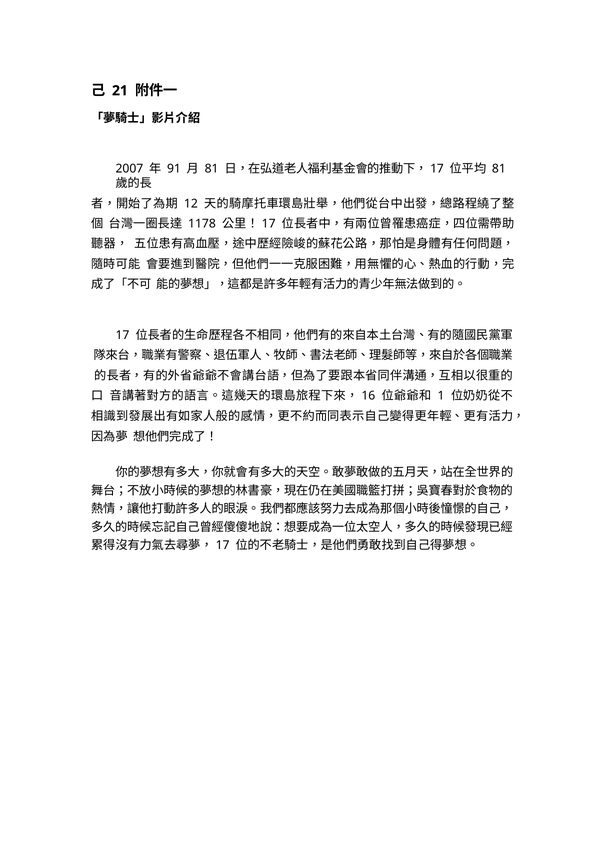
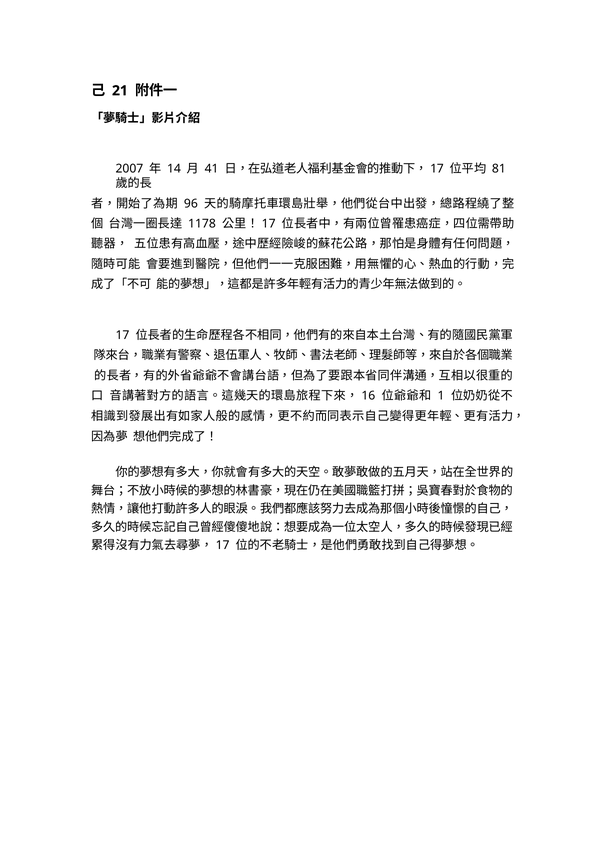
91: 91 -> 14 (174, 169)
81: 81 -> 41 (212, 169)
12: 12 -> 96 (191, 204)
